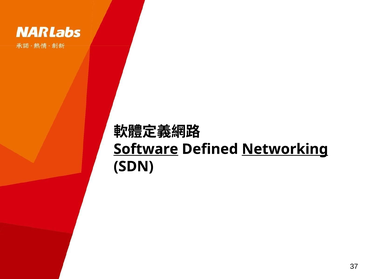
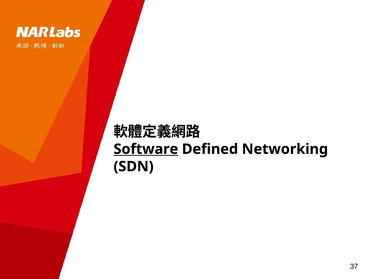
Networking underline: present -> none (285, 149)
